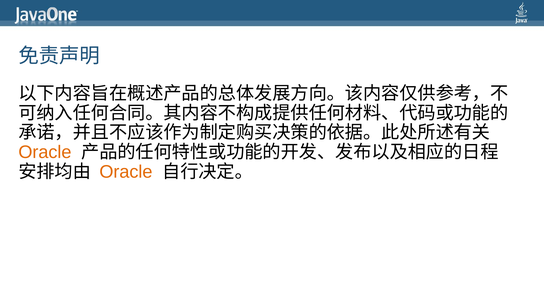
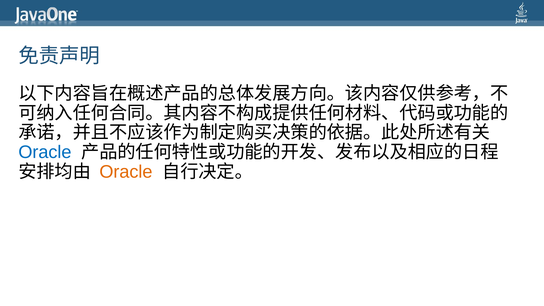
Oracle colour: orange -> blue (45, 152)
